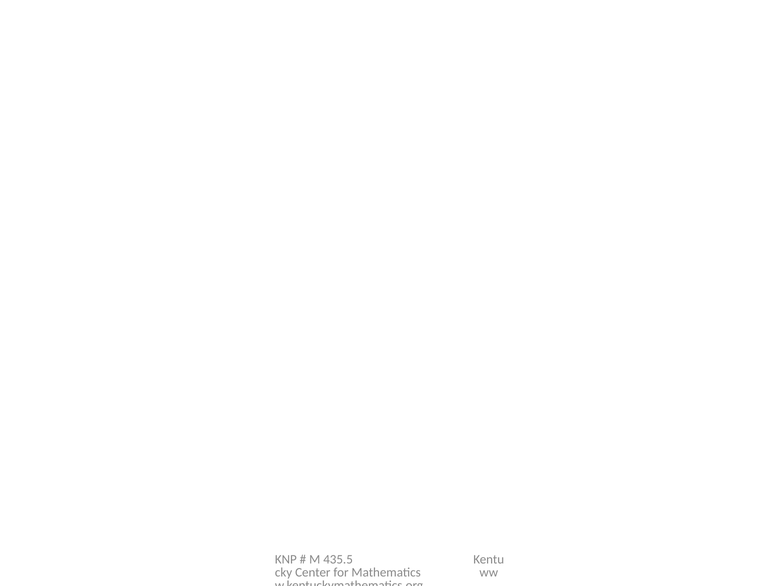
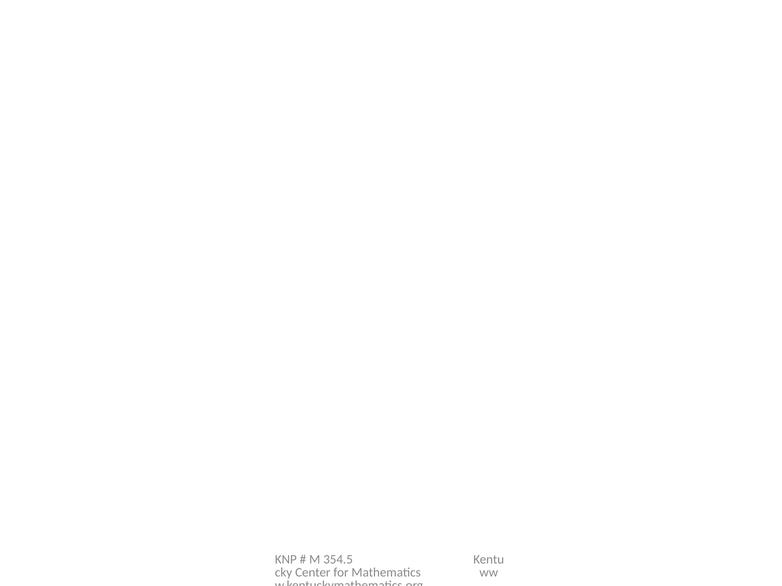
435.5: 435.5 -> 354.5 (338, 560)
